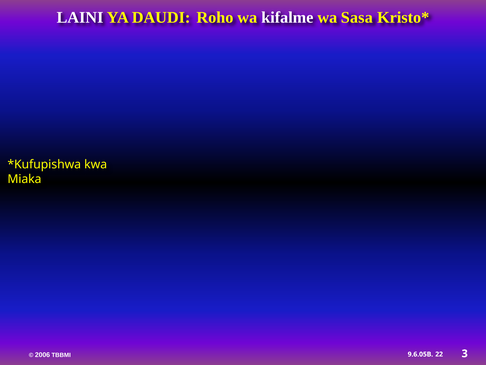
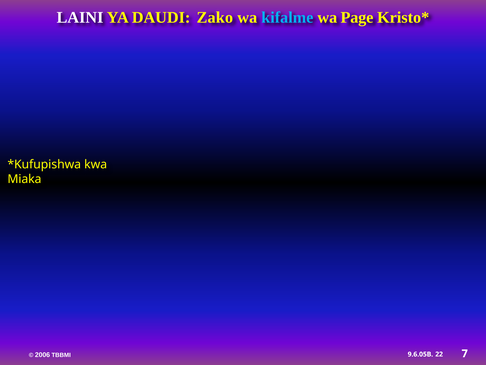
Roho: Roho -> Zako (215, 17)
kifalme colour: white -> light blue (287, 17)
Sasa: Sasa -> Page (357, 17)
3: 3 -> 7 (465, 353)
